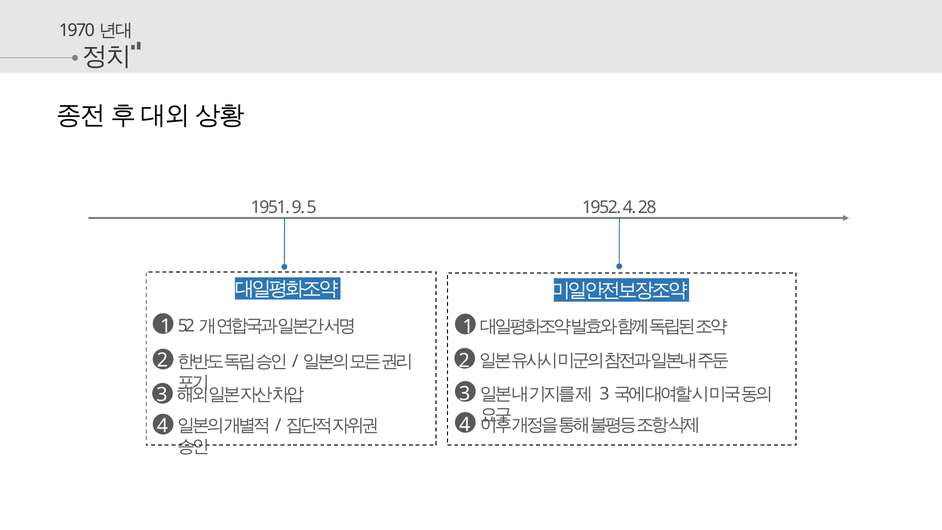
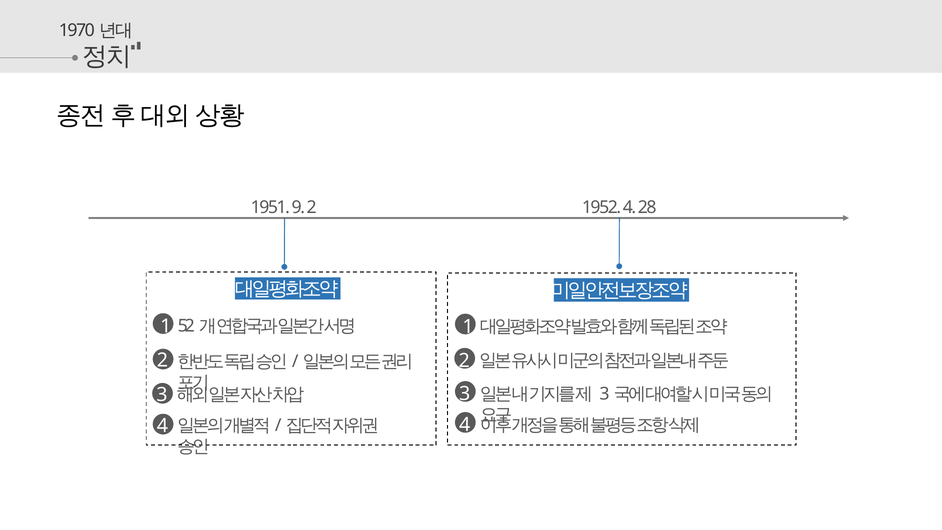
9 5: 5 -> 2 (312, 207)
